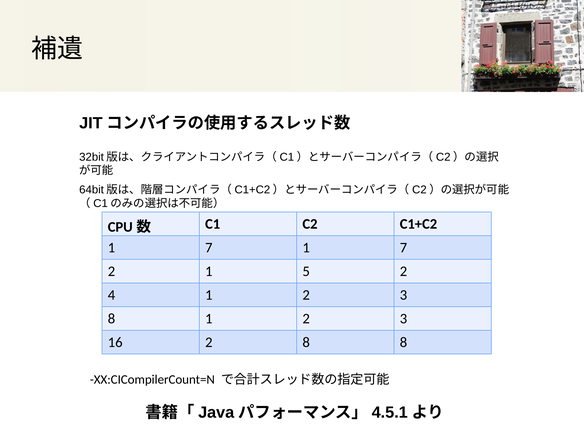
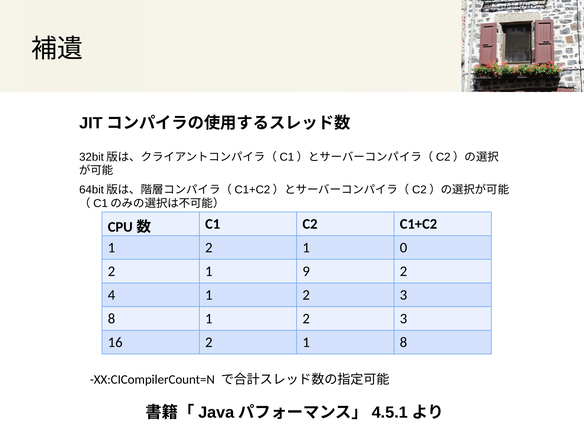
7: 7 -> 2 (209, 248)
7: 7 -> 0 (403, 248)
5: 5 -> 9 (306, 271)
16 2 8: 8 -> 1 (306, 342)
